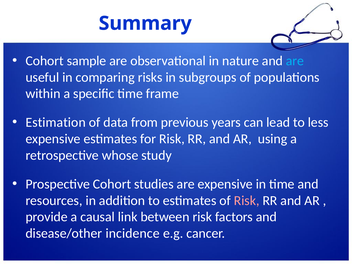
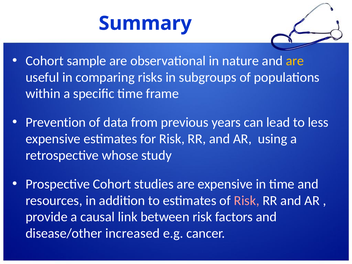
are colour: light blue -> yellow (295, 61)
Estimation: Estimation -> Prevention (56, 122)
incidence: incidence -> increased (133, 233)
